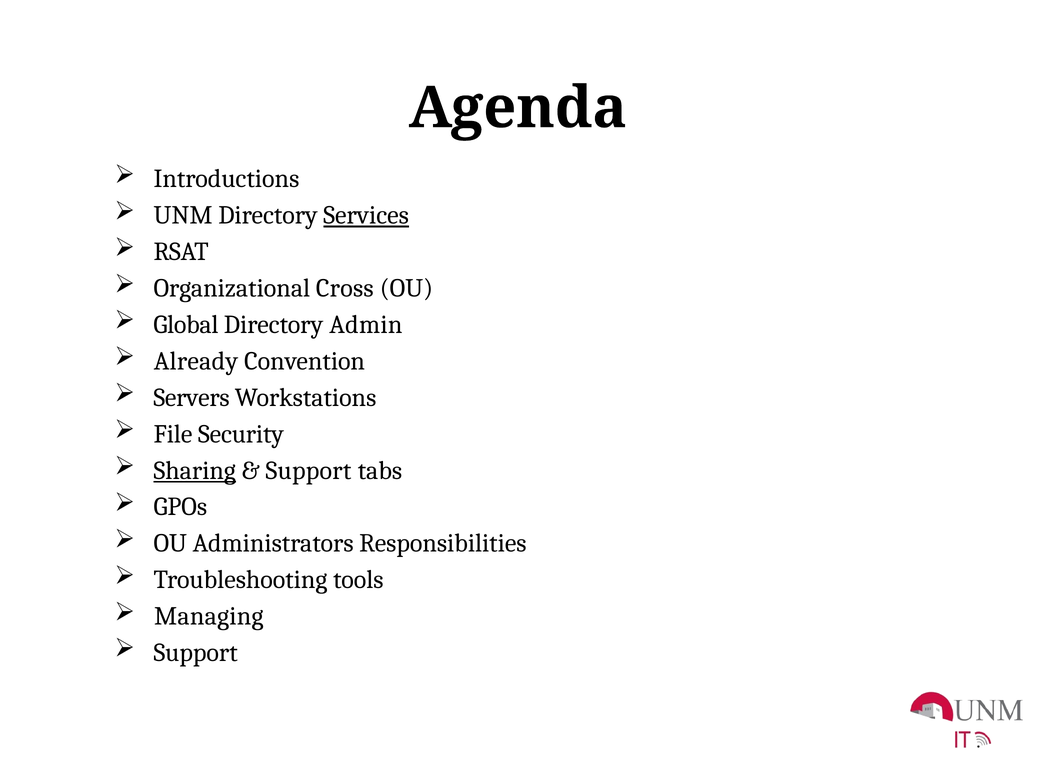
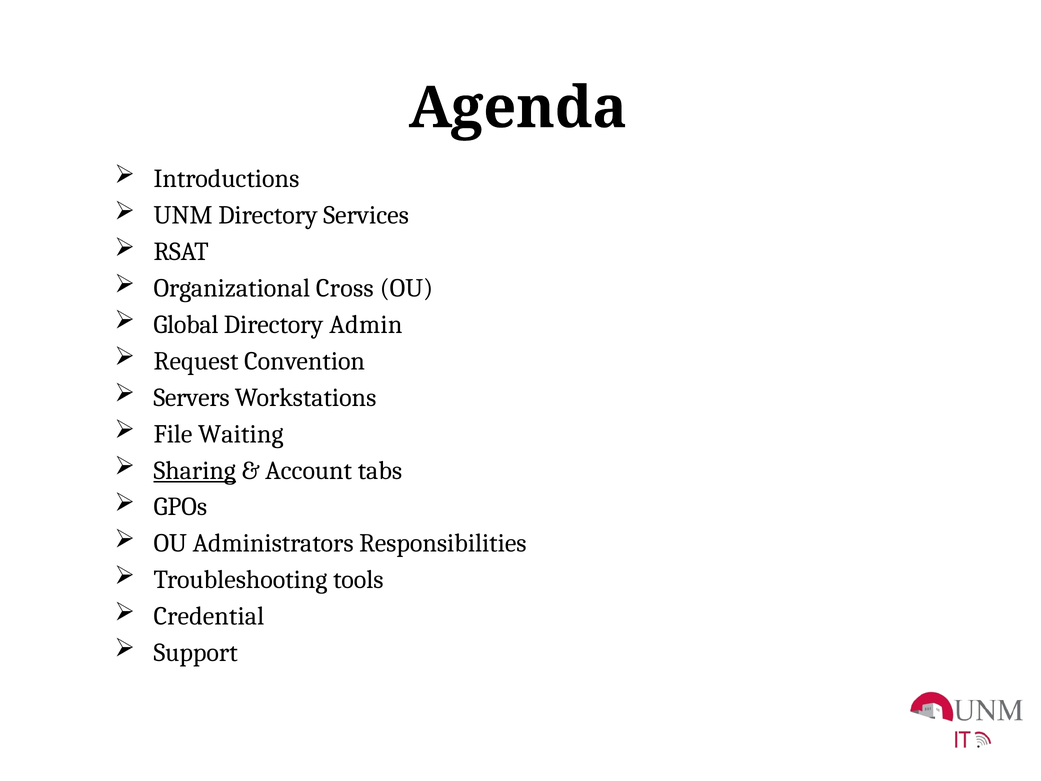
Services underline: present -> none (366, 215)
Already: Already -> Request (196, 361)
Security: Security -> Waiting (241, 434)
Support: Support -> Account (309, 470)
Managing: Managing -> Credential (209, 616)
